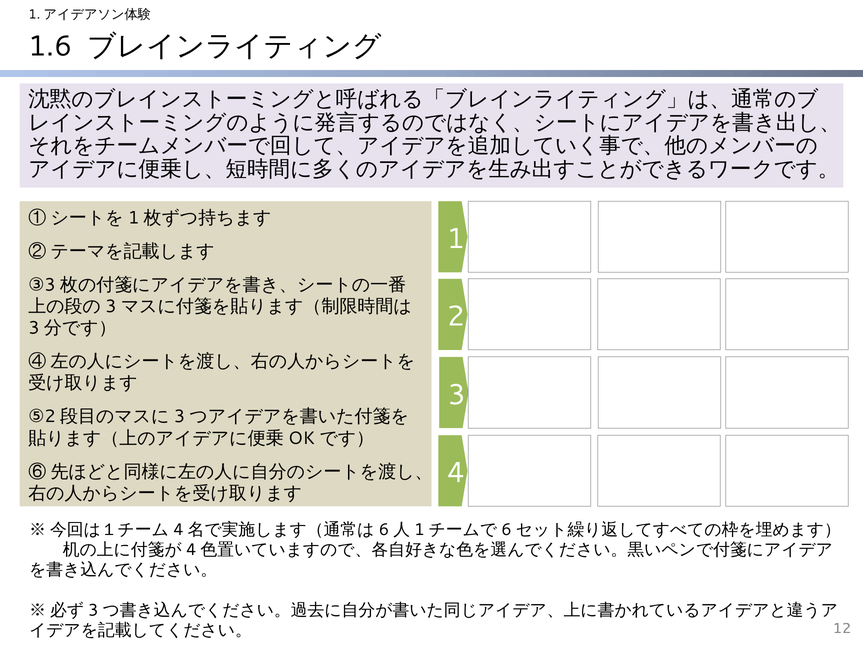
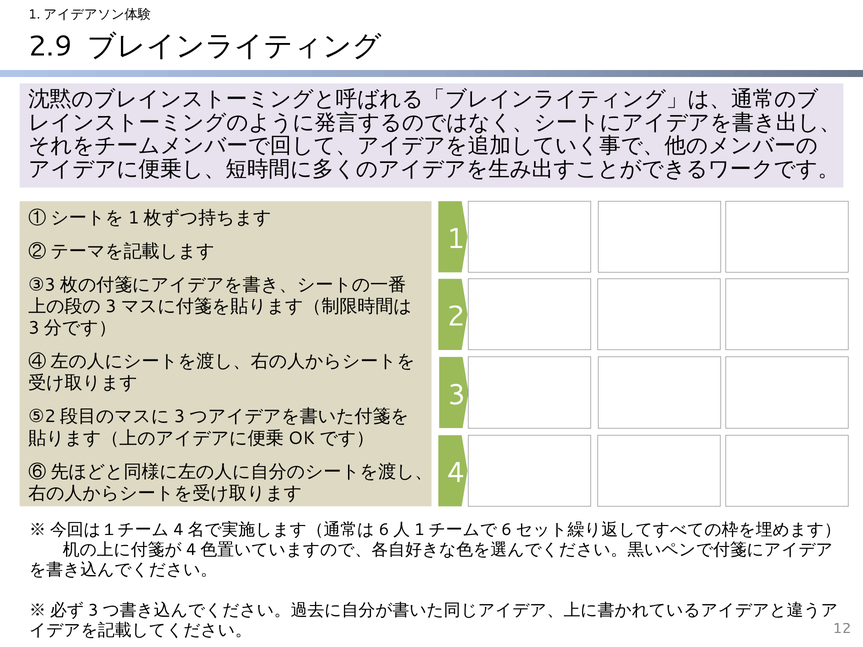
1.6: 1.6 -> 2.9 (50, 46)
